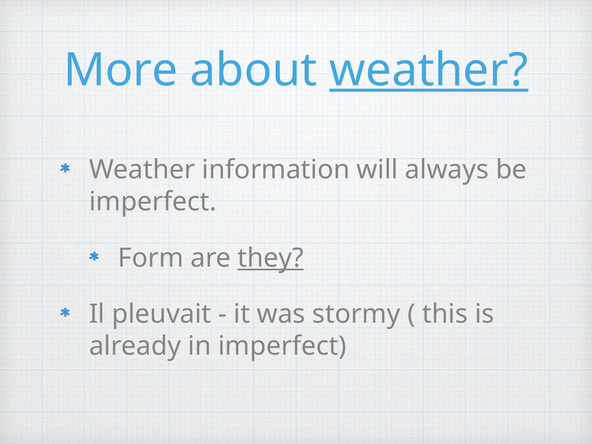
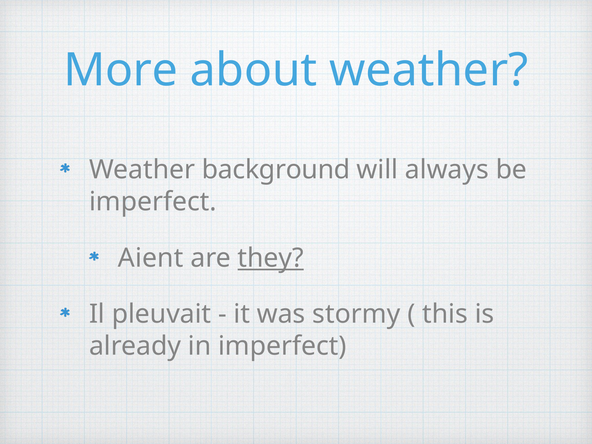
weather underline: present -> none (429, 70)
information: information -> background (276, 170)
Form: Form -> Aient (151, 258)
